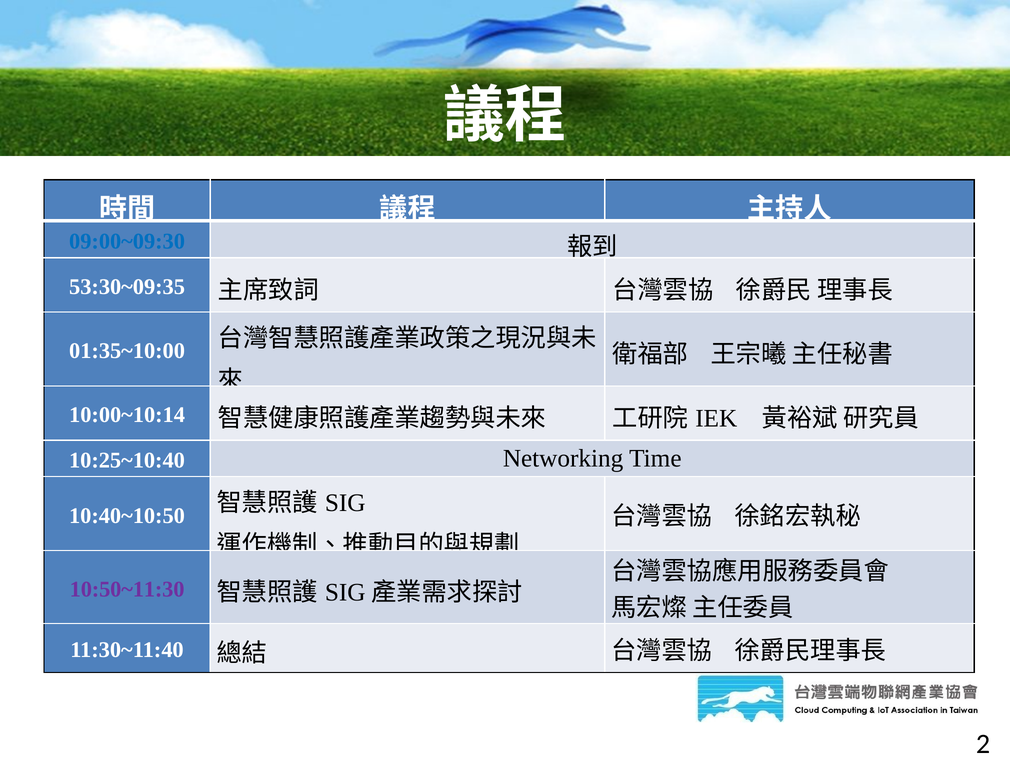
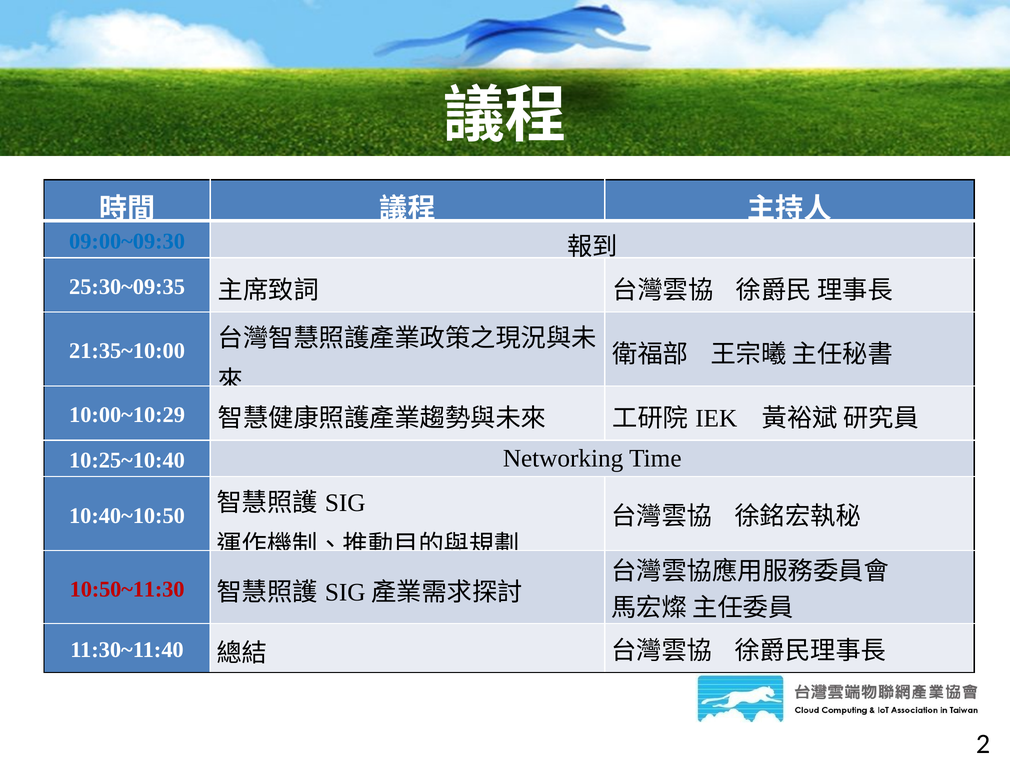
53:30~09:35: 53:30~09:35 -> 25:30~09:35 (127, 287)
01:35~10:00: 01:35~10:00 -> 21:35~10:00 (127, 351)
10:00~10:14: 10:00~10:14 -> 10:00~10:29 (127, 415)
10:50~11:30 colour: purple -> red (127, 589)
